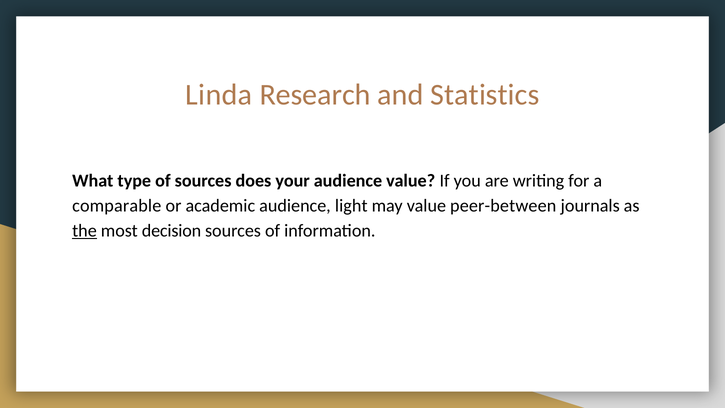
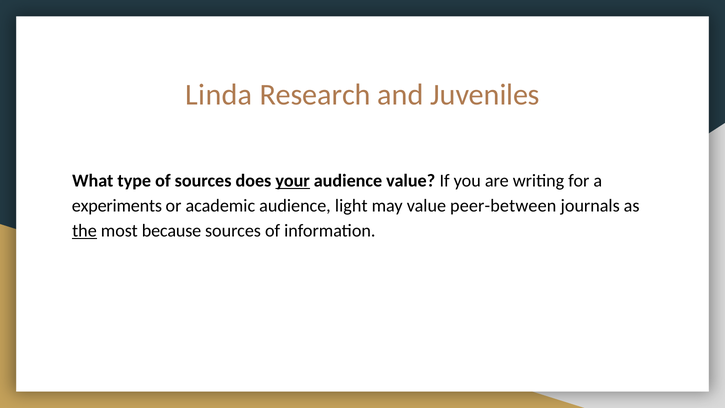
Statistics: Statistics -> Juveniles (485, 95)
your underline: none -> present (293, 180)
comparable: comparable -> experiments (117, 205)
decision: decision -> because (171, 230)
